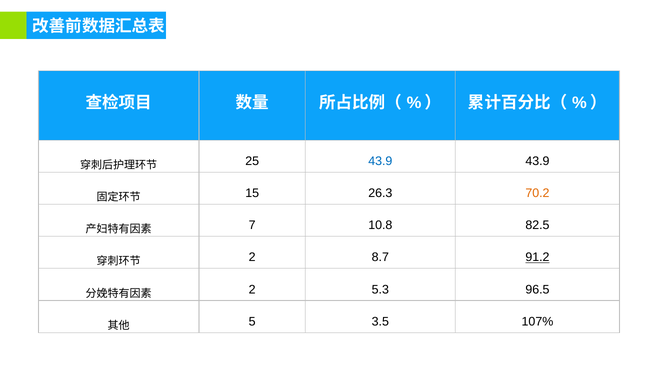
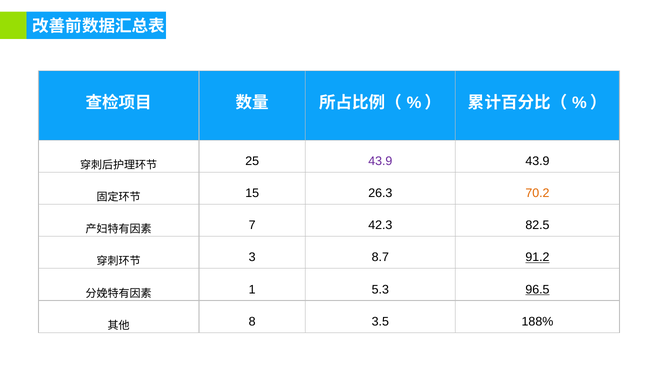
43.9 colour: blue -> purple (380, 161)
10.8: 10.8 -> 42.3 (380, 226)
2: 2 -> 3 (252, 258)
2: 2 -> 1 (252, 290)
96.5 underline: none -> present (537, 290)
5: 5 -> 8 (252, 322)
107%: 107% -> 188% (537, 322)
